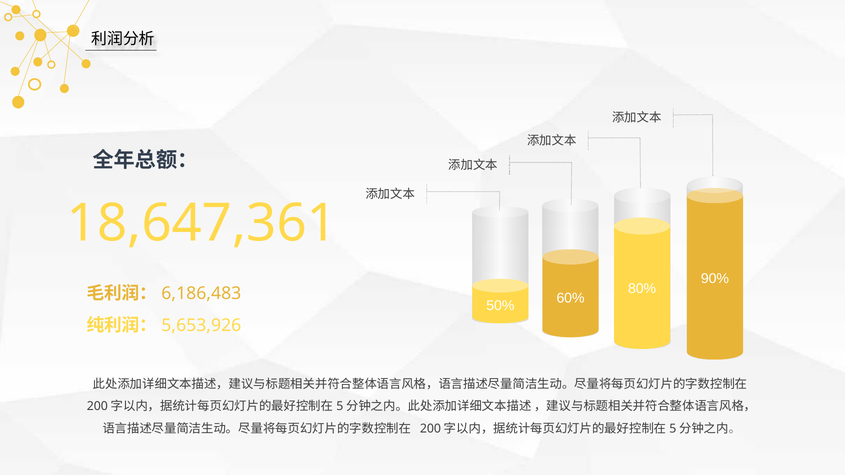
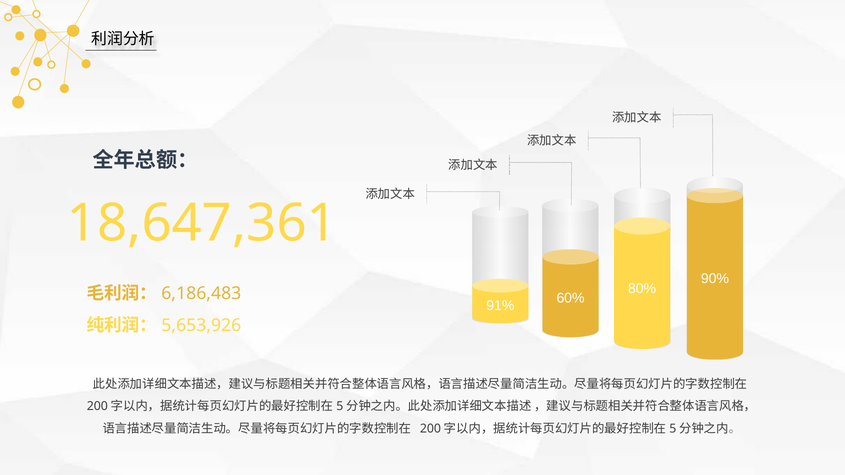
50%: 50% -> 91% (500, 306)
